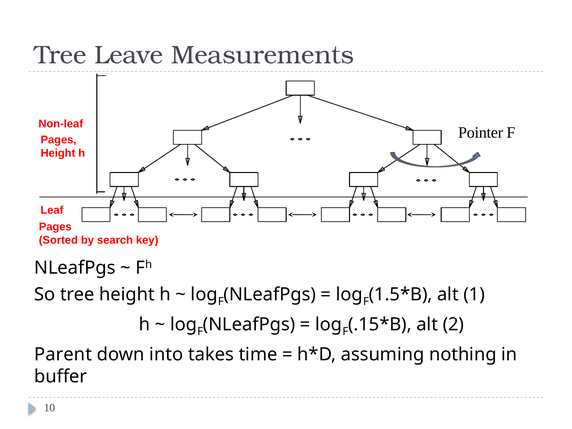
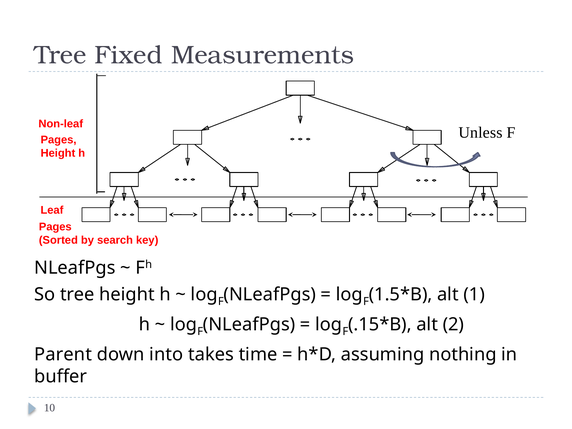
Leave: Leave -> Fixed (128, 55)
Pointer: Pointer -> Unless (480, 133)
